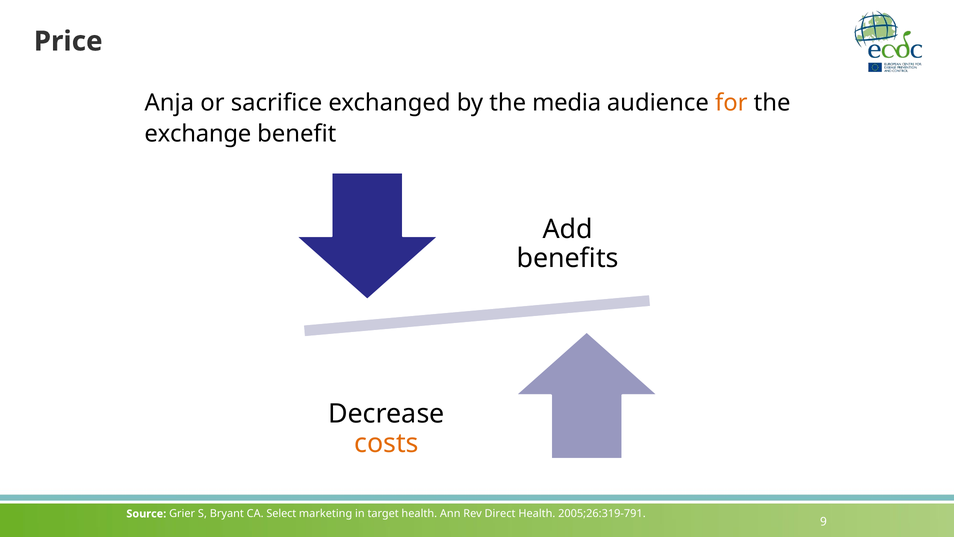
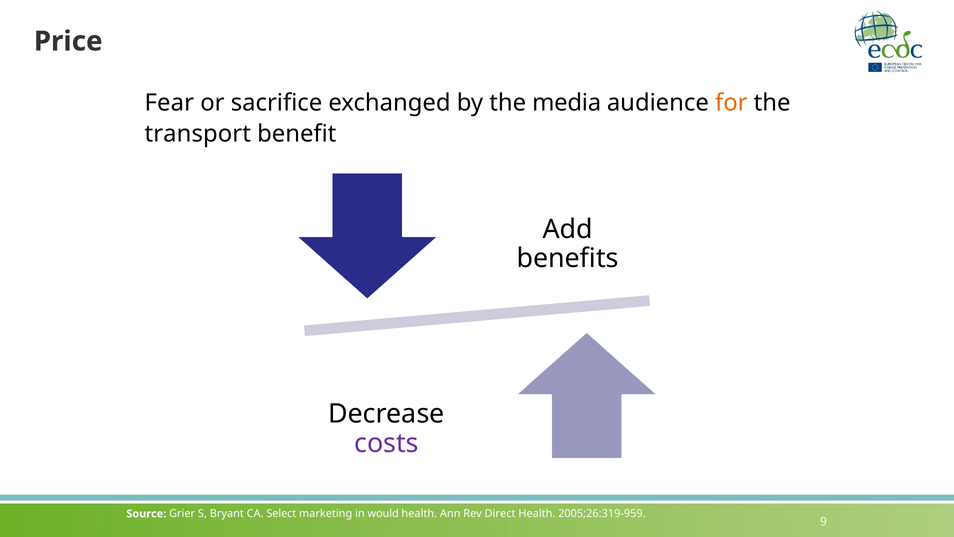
Anja: Anja -> Fear (169, 103)
exchange: exchange -> transport (198, 134)
costs colour: orange -> purple (386, 443)
target: target -> would (383, 513)
2005;26:319-791: 2005;26:319-791 -> 2005;26:319-959 (602, 513)
